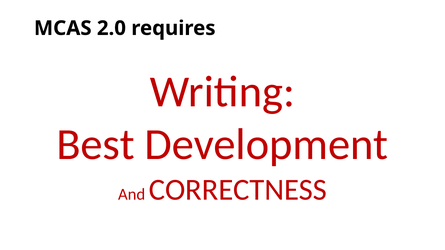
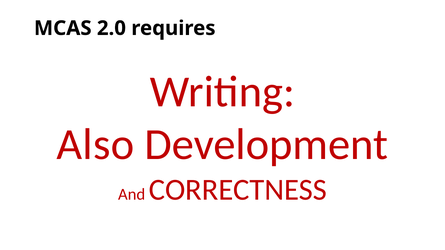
Best: Best -> Also (95, 145)
